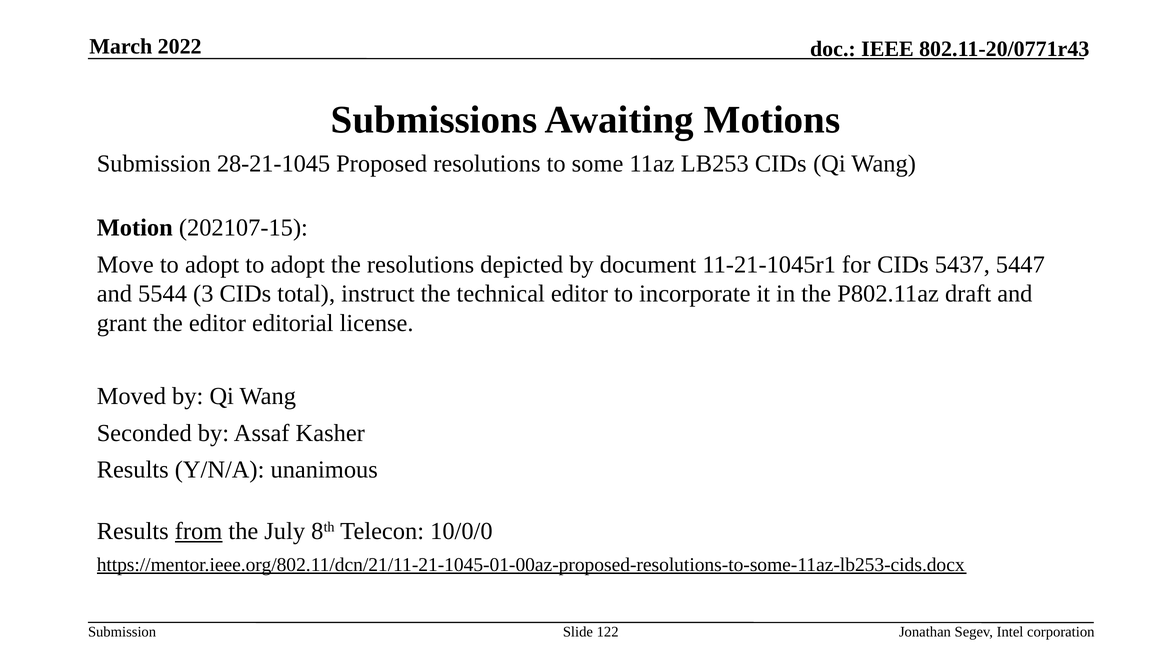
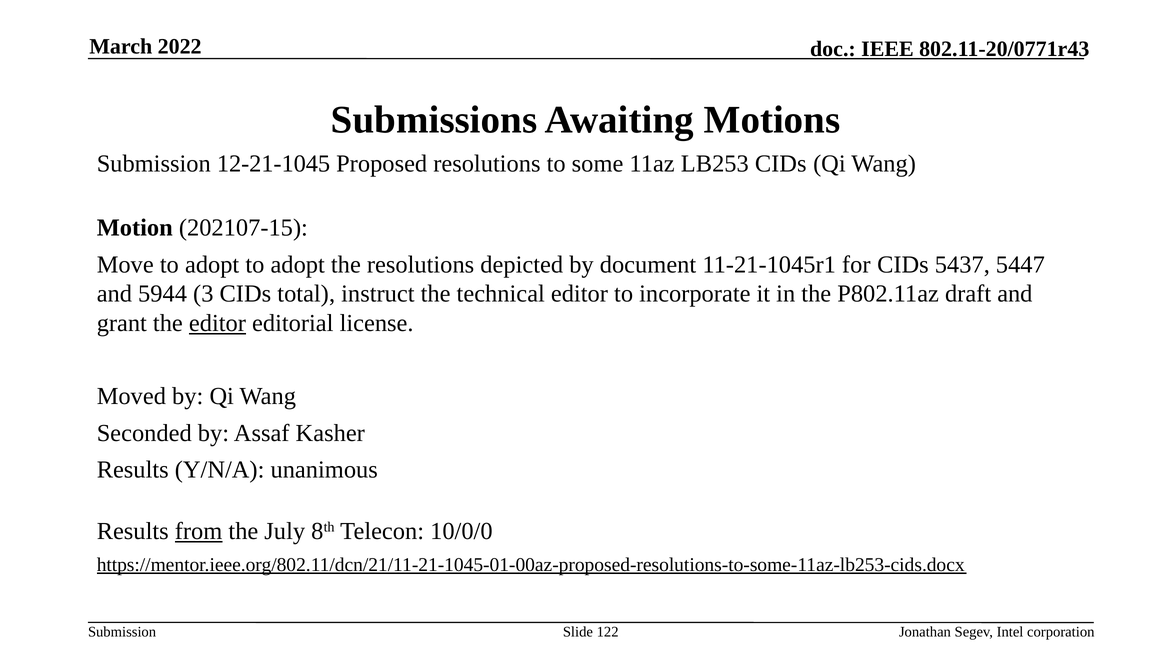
28-21-1045: 28-21-1045 -> 12-21-1045 (274, 164)
5544: 5544 -> 5944 (163, 294)
editor underline: none -> present (217, 323)
